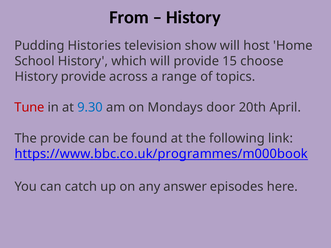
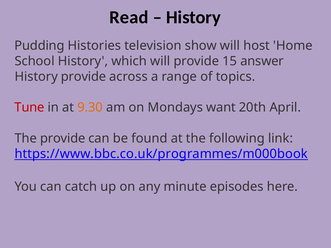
From: From -> Read (129, 17)
choose: choose -> answer (262, 61)
9.30 colour: blue -> orange (90, 108)
door: door -> want (221, 108)
answer: answer -> minute (185, 187)
